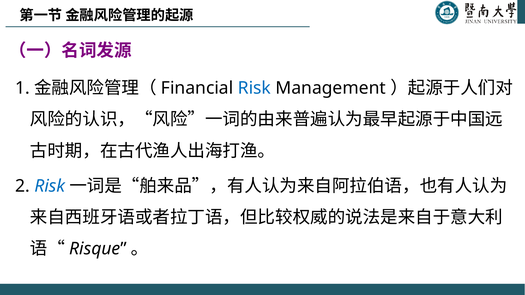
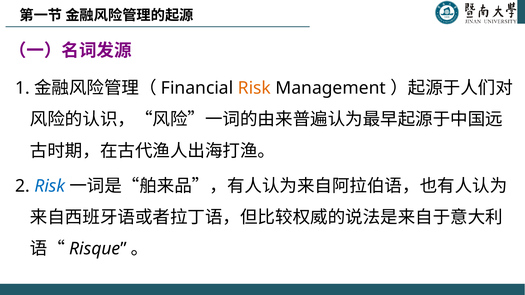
Risk colour: blue -> orange (254, 88)
